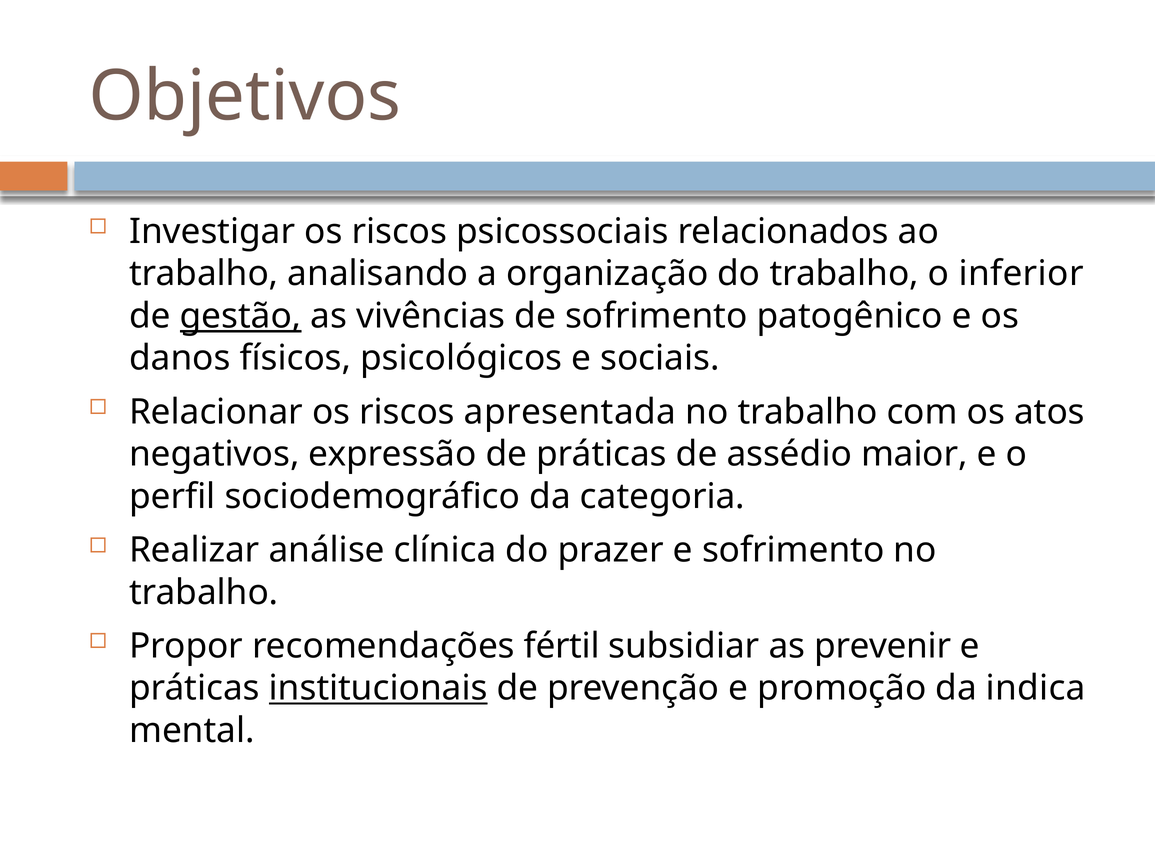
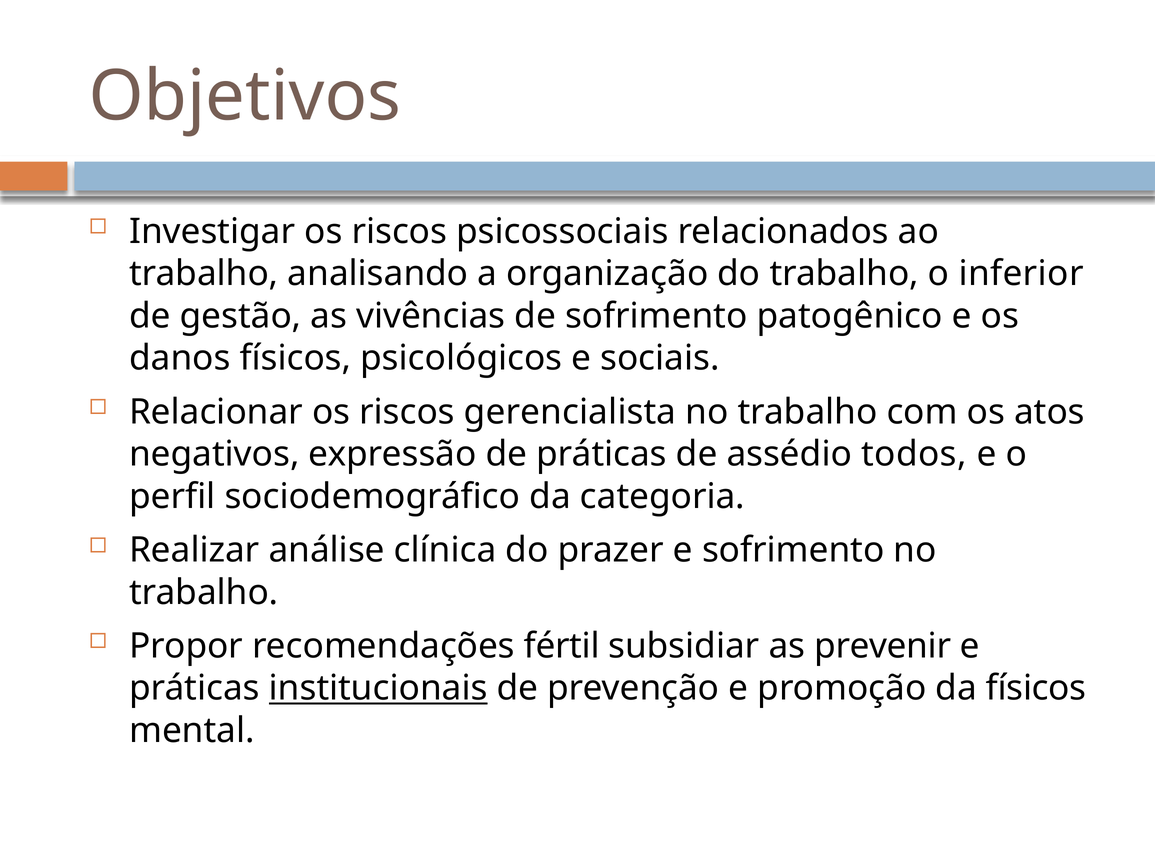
gestão underline: present -> none (241, 316)
apresentada: apresentada -> gerencialista (570, 412)
maior: maior -> todos (914, 454)
da indica: indica -> físicos (1036, 688)
